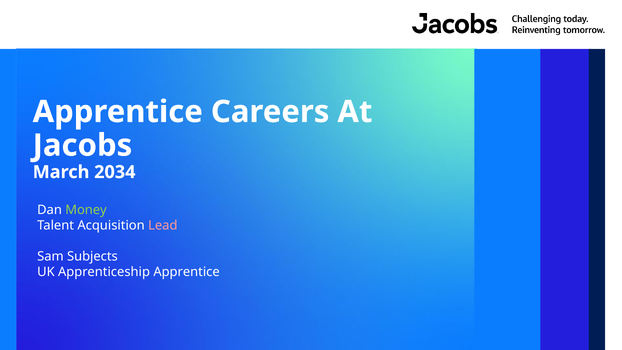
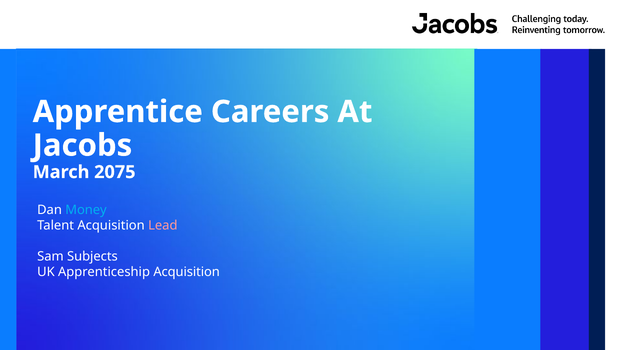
2034: 2034 -> 2075 (115, 172)
Money colour: light green -> light blue (86, 210)
Apprenticeship Apprentice: Apprentice -> Acquisition (187, 272)
